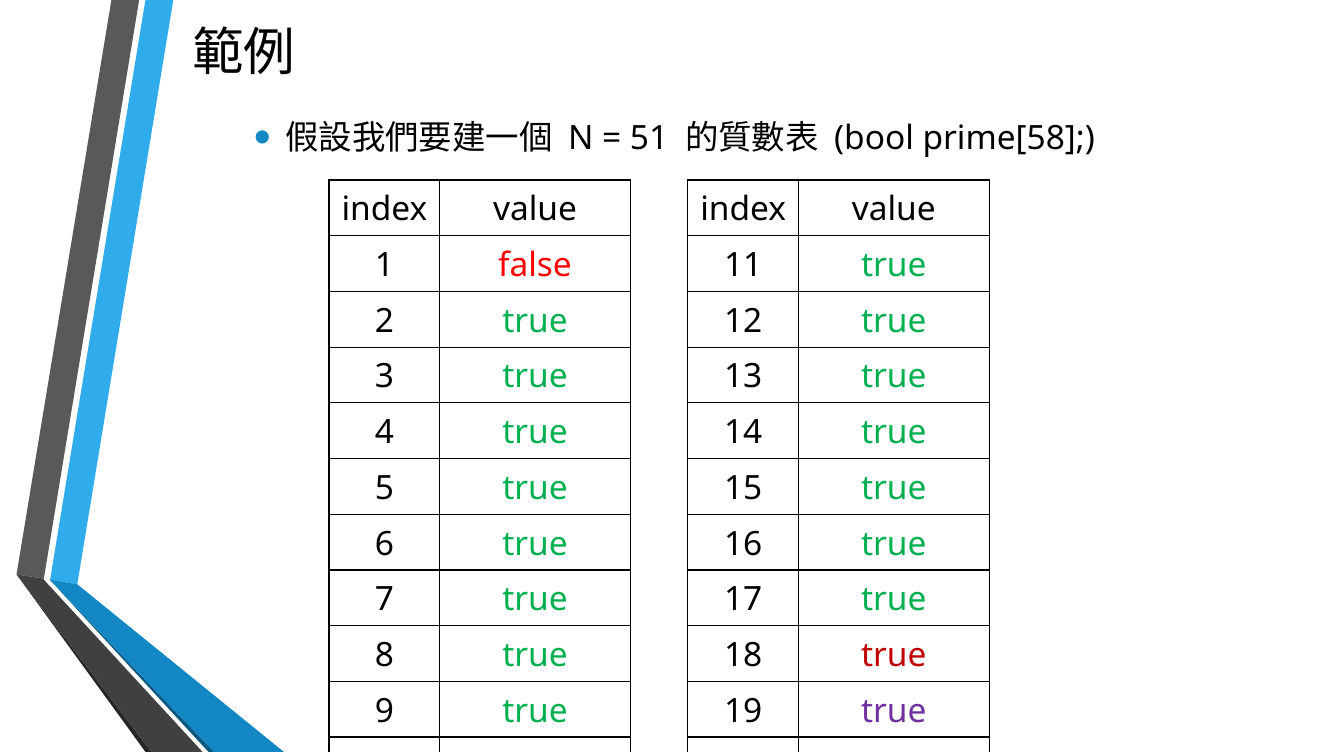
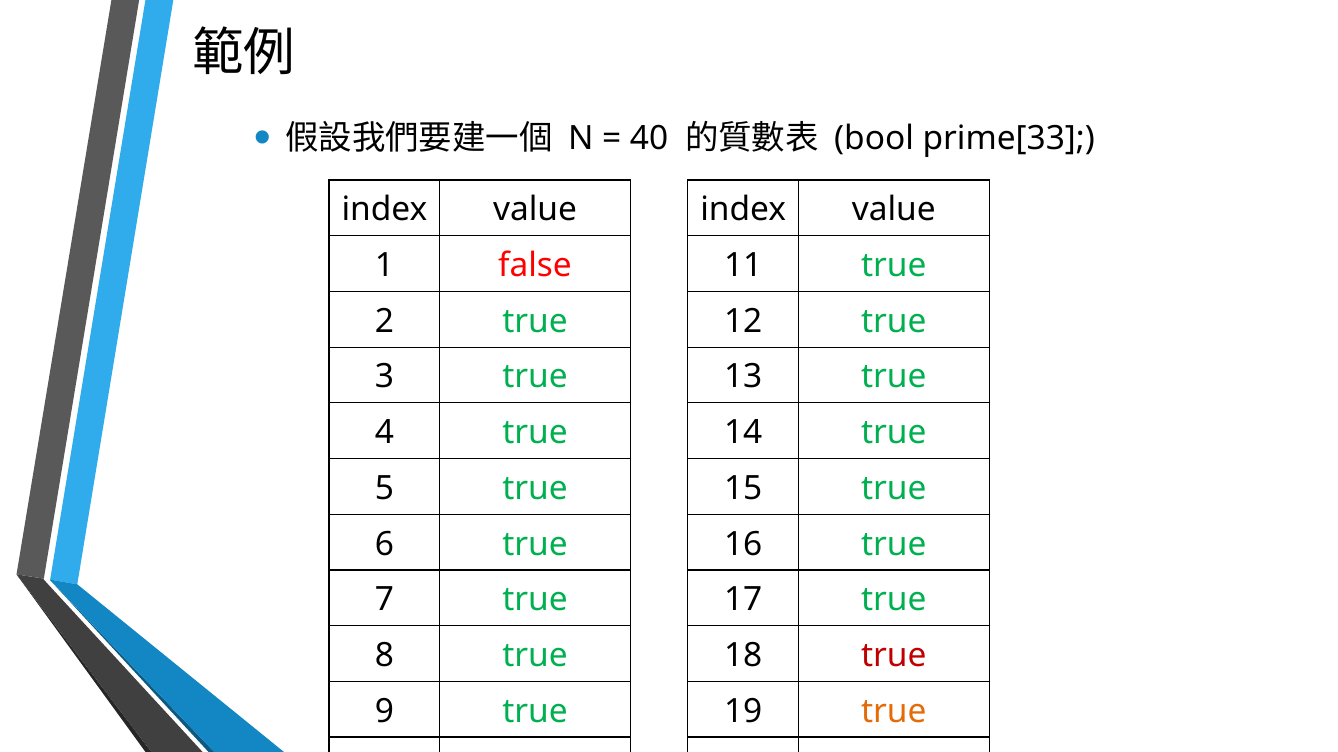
51: 51 -> 40 (649, 139)
prime[58: prime[58 -> prime[33 (1009, 139)
true colour: purple -> orange (894, 712)
